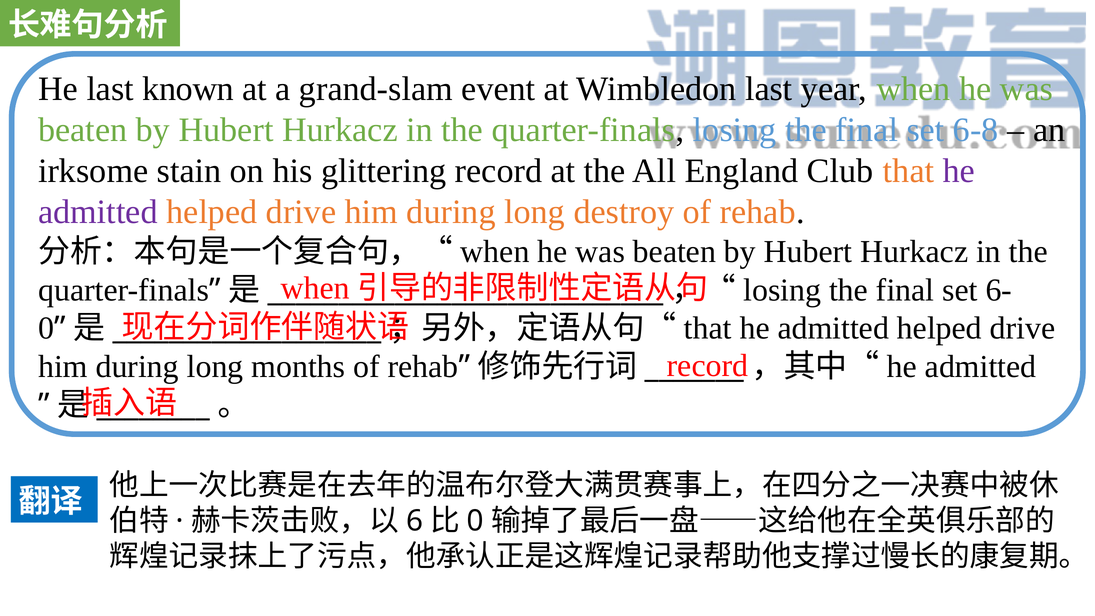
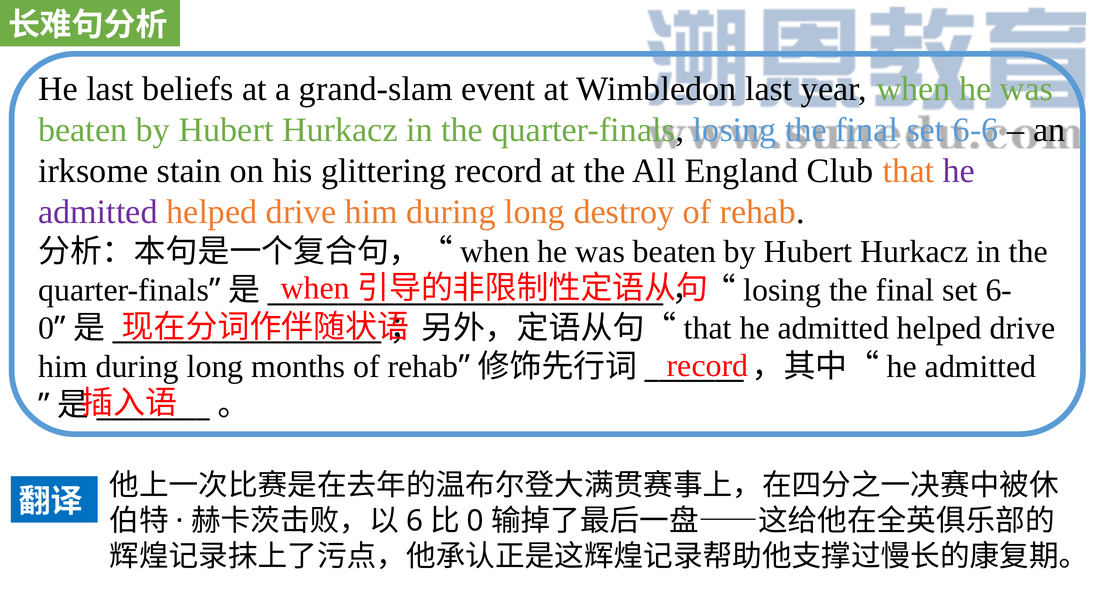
known: known -> beliefs (188, 89)
6-8: 6-8 -> 6-6 (976, 130)
